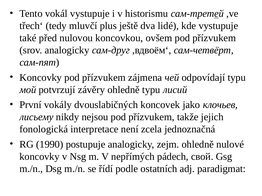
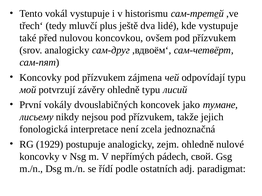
клочьев: клочьев -> тумане (220, 105)
1990: 1990 -> 1929 (50, 145)
